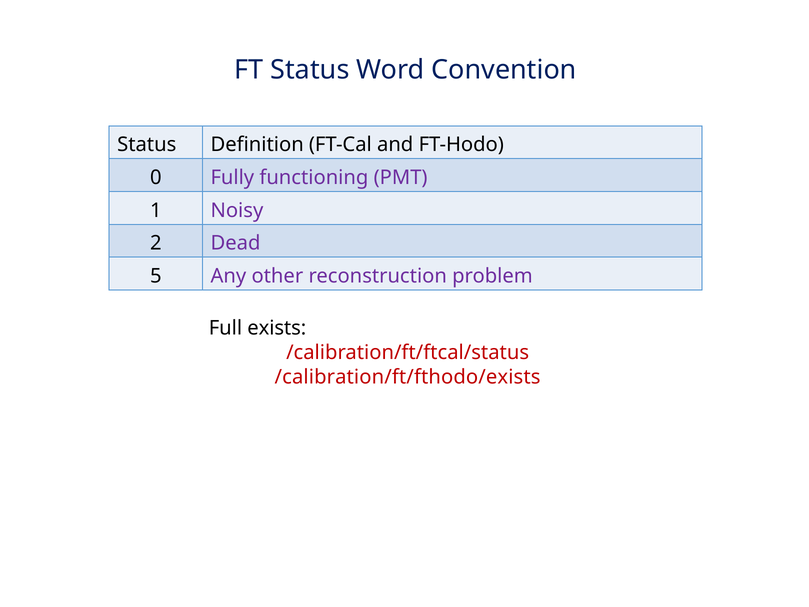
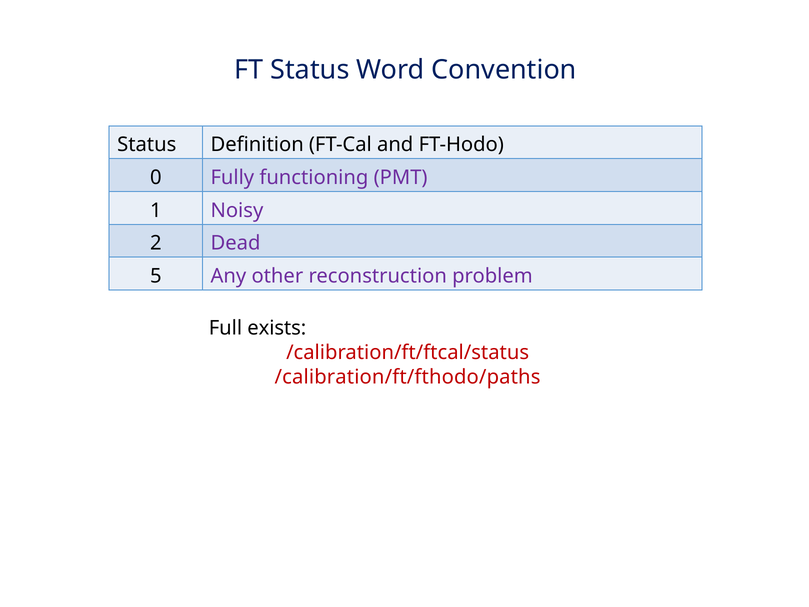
/calibration/ft/fthodo/exists: /calibration/ft/fthodo/exists -> /calibration/ft/fthodo/paths (408, 377)
